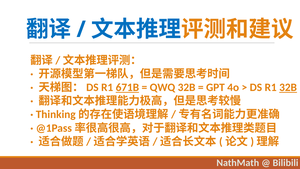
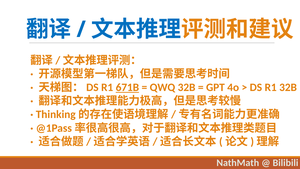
32B underline: present -> none (288, 87)
